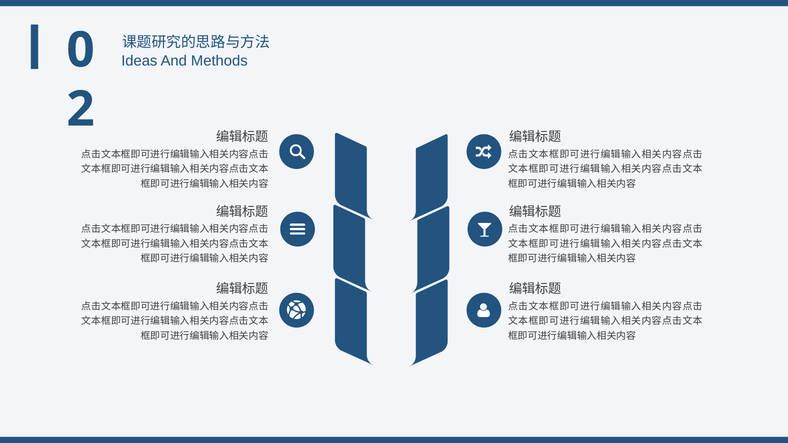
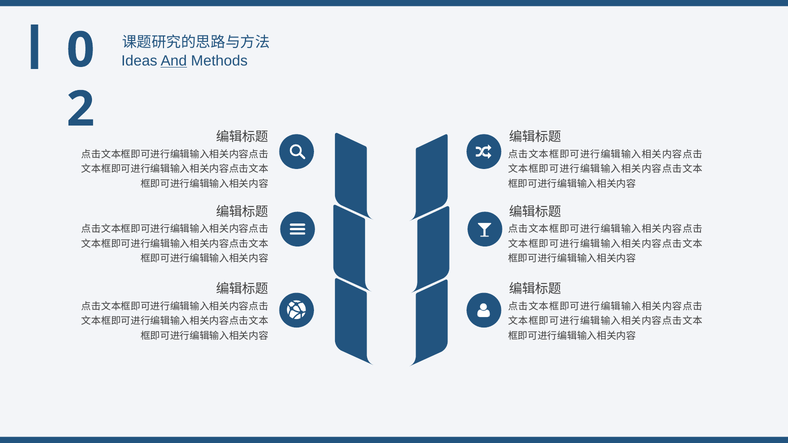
And underline: none -> present (174, 61)
